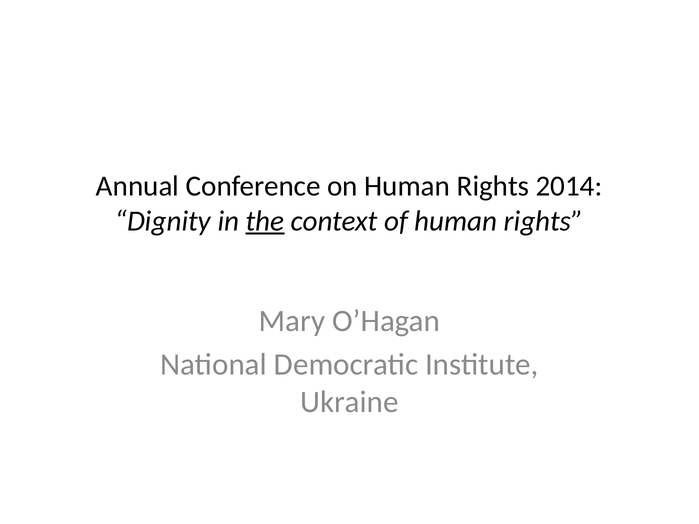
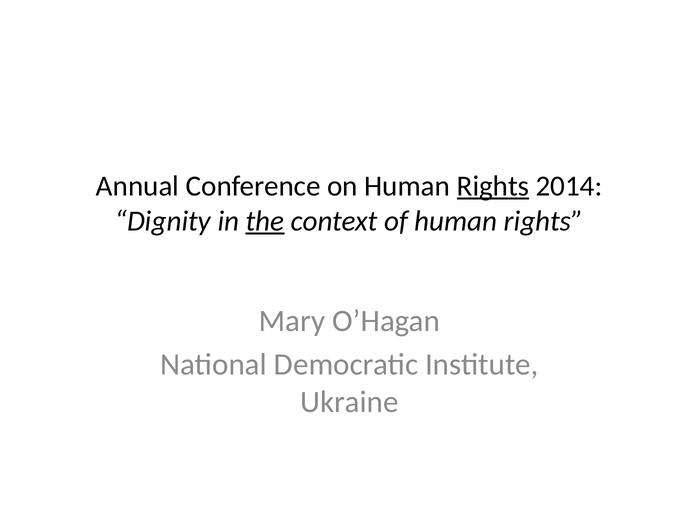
Rights underline: none -> present (493, 186)
